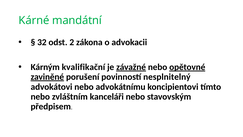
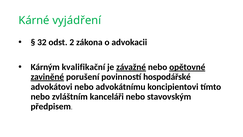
mandátní: mandátní -> vyjádření (77, 20)
nesplnitelný: nesplnitelný -> hospodářské (167, 77)
